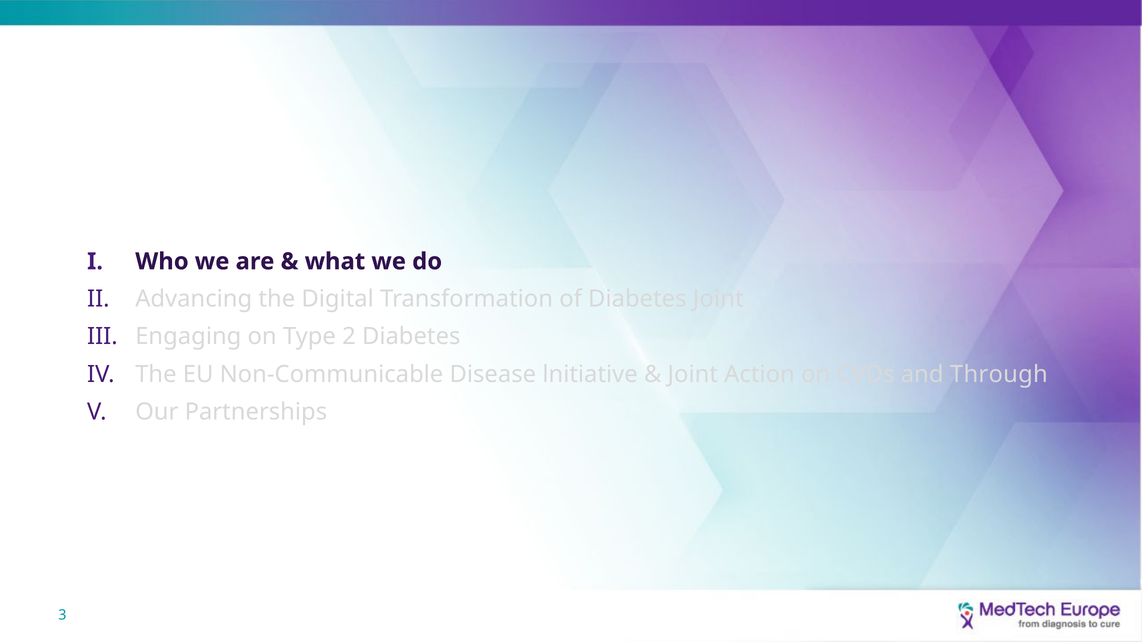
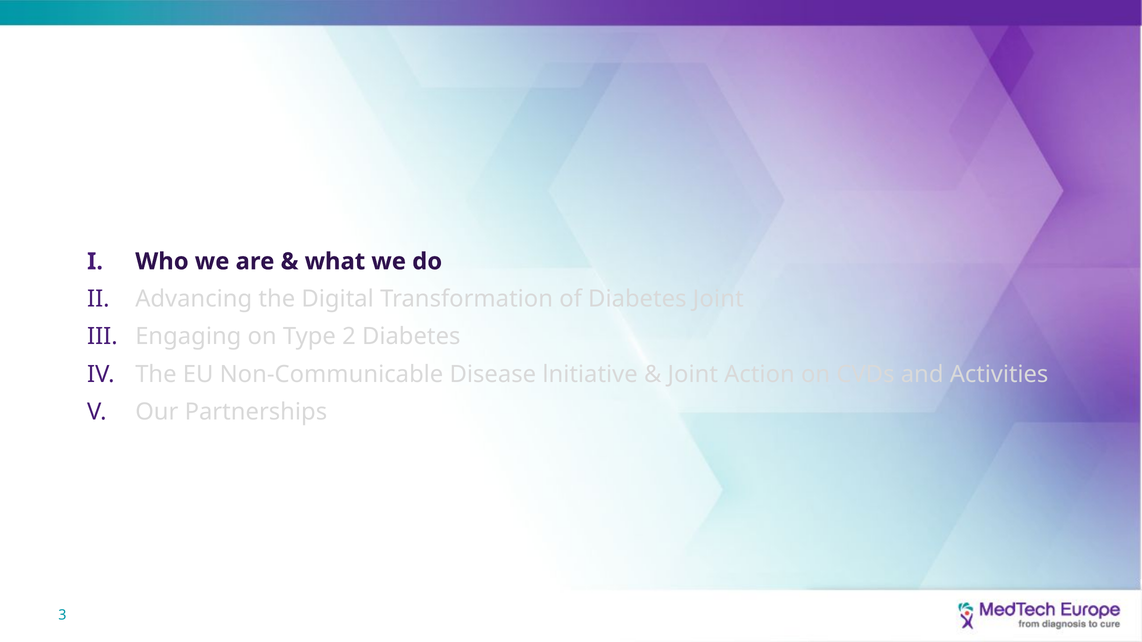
Through: Through -> Activities (999, 374)
